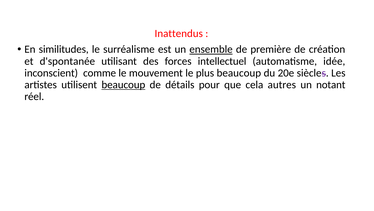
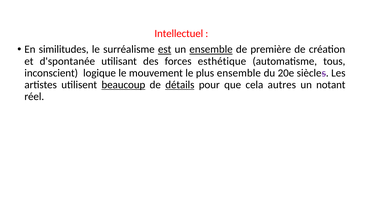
Inattendus: Inattendus -> Intellectuel (179, 34)
est underline: none -> present (165, 49)
intellectuel: intellectuel -> esthétique (222, 61)
idée: idée -> tous (334, 61)
comme: comme -> logique (100, 73)
plus beaucoup: beaucoup -> ensemble (239, 73)
détails underline: none -> present (180, 85)
